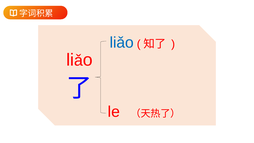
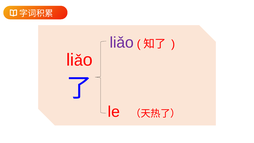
liǎo colour: blue -> purple (122, 42)
